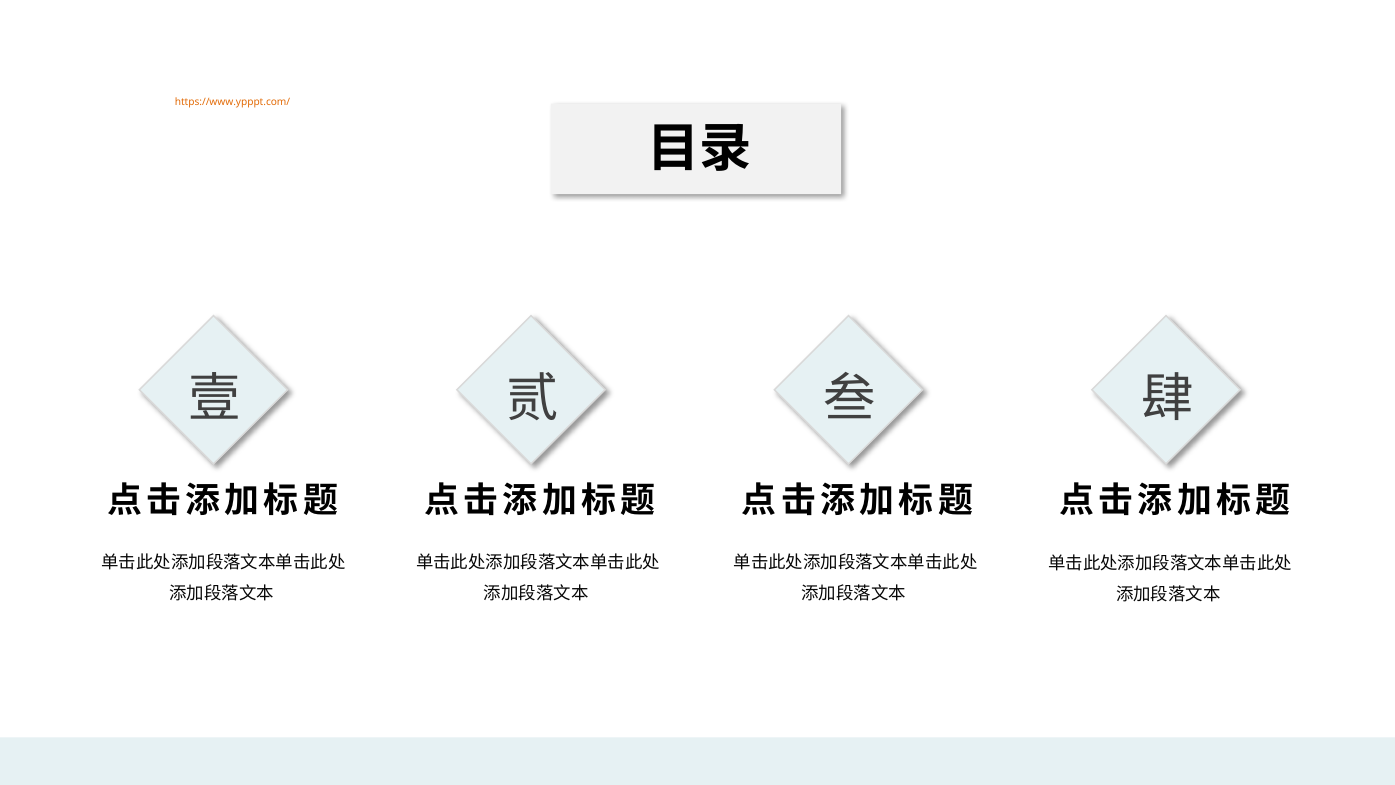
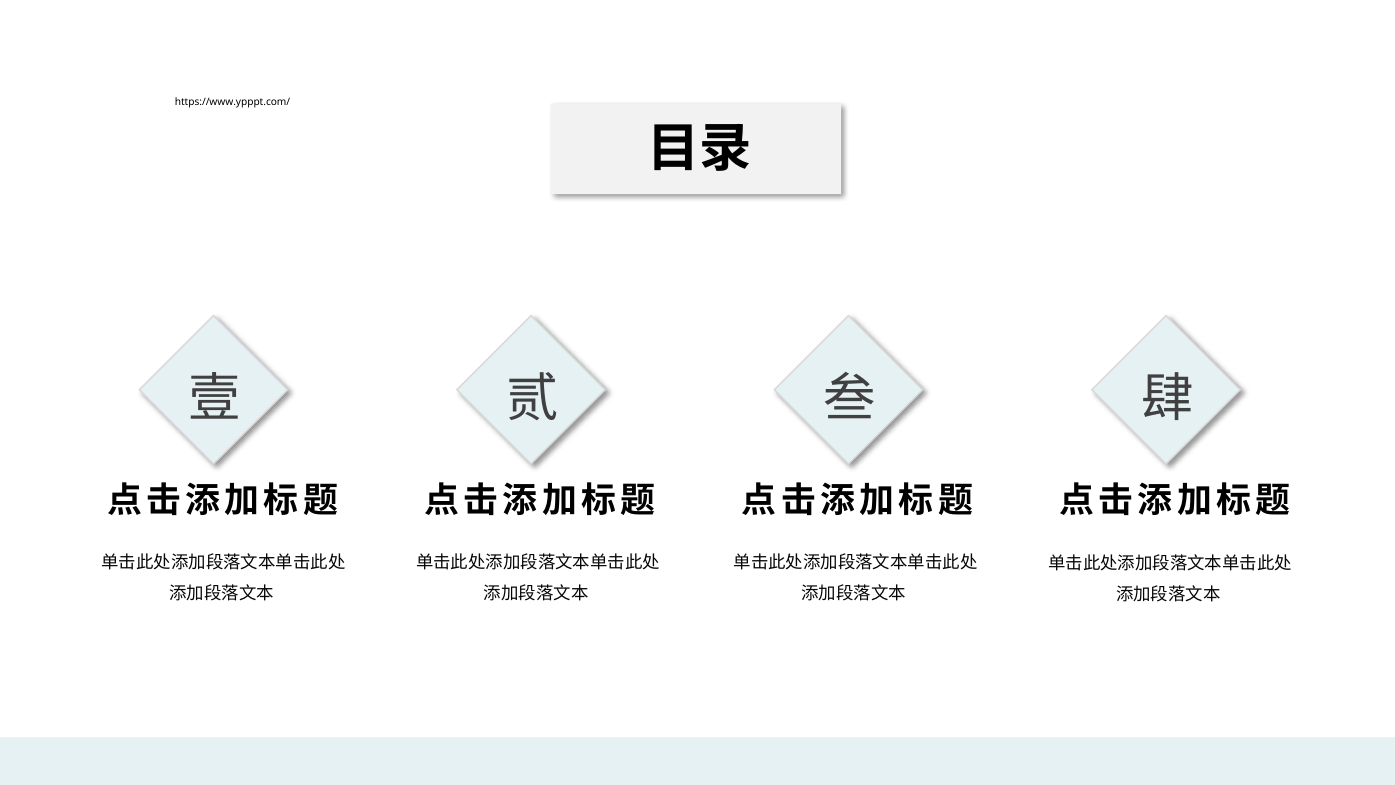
https://www.ypppt.com/ colour: orange -> black (233, 102)
